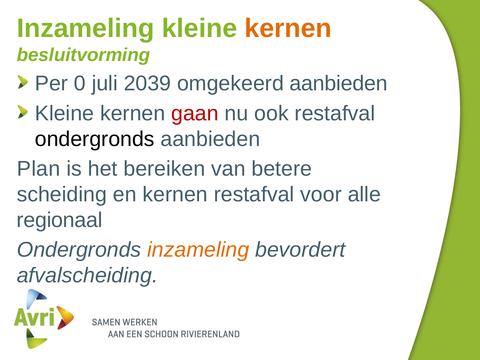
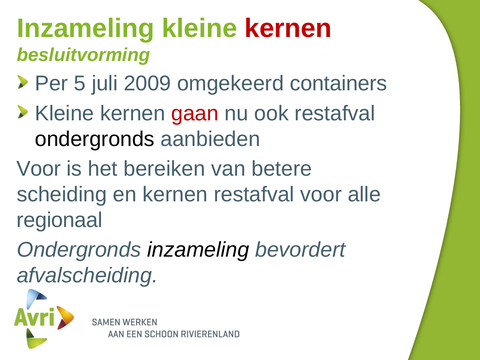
kernen colour: orange -> red (288, 28)
0: 0 -> 5 (80, 83)
2039: 2039 -> 2009 (147, 83)
omgekeerd aanbieden: aanbieden -> containers (339, 83)
Plan: Plan -> Voor (39, 169)
inzameling colour: orange -> black (198, 250)
